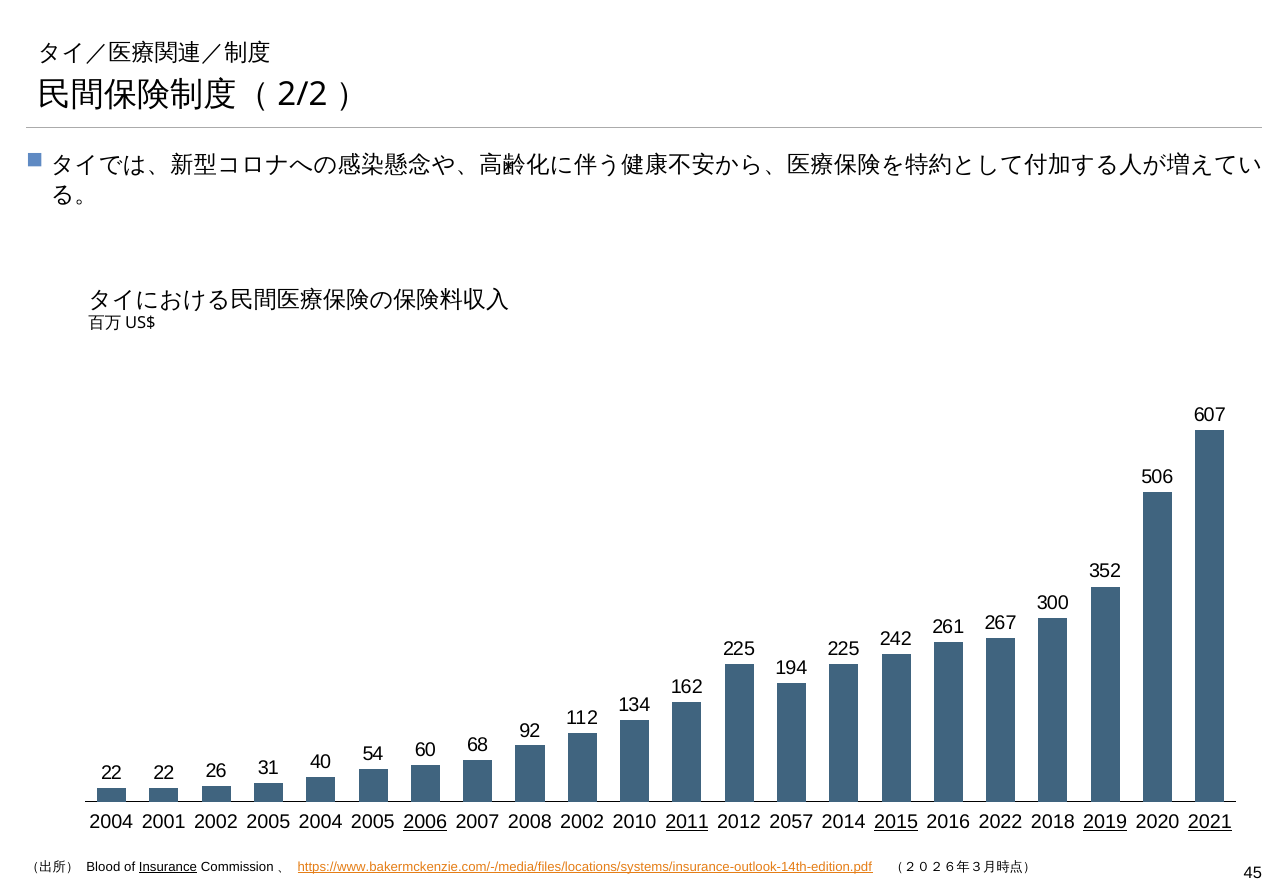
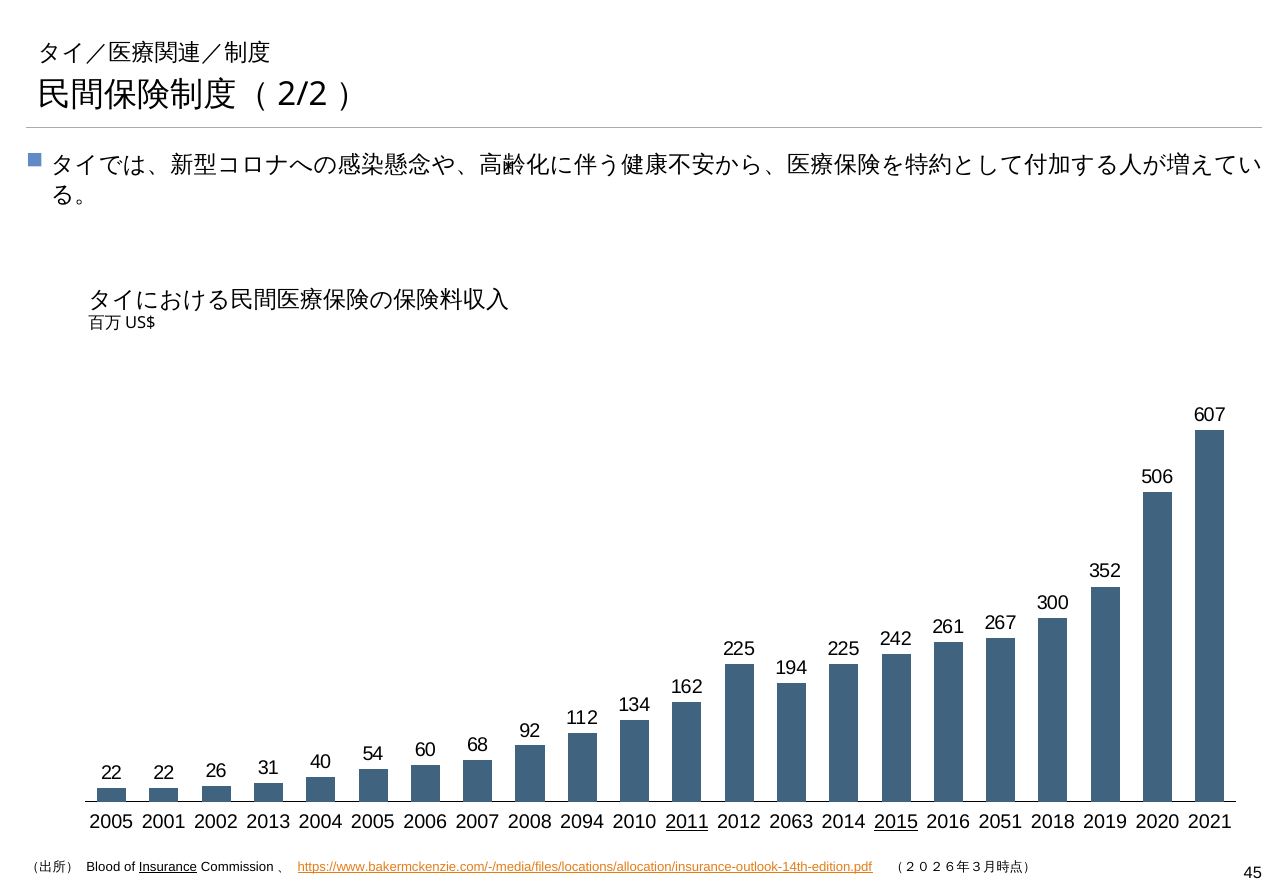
2004: 2004 -> 2005 (111, 822)
2002 2005: 2005 -> 2013 (268, 822)
2006 underline: present -> none (425, 822)
2008 2002: 2002 -> 2094 (582, 822)
2057: 2057 -> 2063 (791, 822)
2022: 2022 -> 2051 (1001, 822)
2019 underline: present -> none (1105, 822)
2021 underline: present -> none (1210, 822)
https://www.bakermckenzie.com/-/media/files/locations/systems/insurance-outlook-14th-edition.pdf: https://www.bakermckenzie.com/-/media/files/locations/systems/insurance-outlook-14th-edition.pdf -> https://www.bakermckenzie.com/-/media/files/locations/allocation/insurance-outlook-14th-edition.pdf (585, 867)
